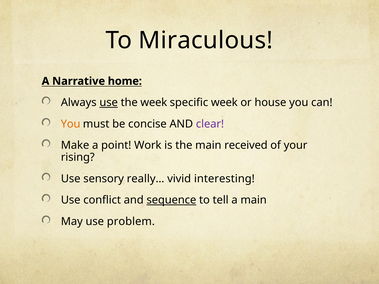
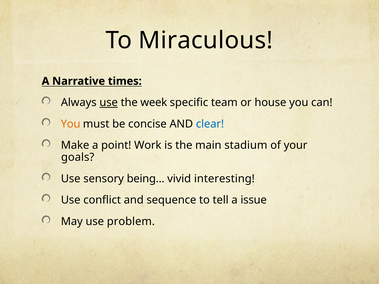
home: home -> times (125, 81)
specific week: week -> team (224, 103)
clear colour: purple -> blue (210, 124)
received: received -> stadium (246, 145)
rising: rising -> goals (78, 157)
really…: really… -> being… (146, 179)
sequence underline: present -> none (171, 200)
a main: main -> issue (254, 200)
